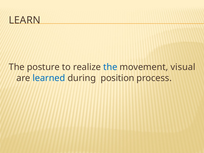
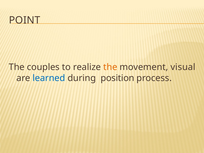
LEARN: LEARN -> POINT (25, 20)
posture: posture -> couples (43, 67)
the colour: blue -> orange (110, 67)
